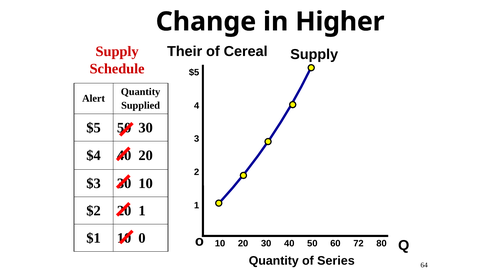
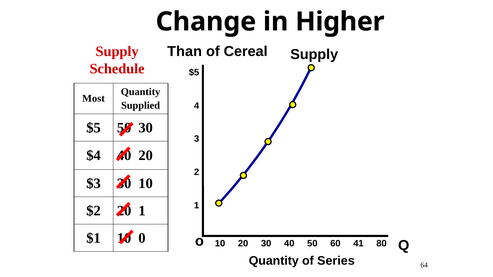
Their: Their -> Than (185, 52)
Alert: Alert -> Most (94, 99)
72: 72 -> 41 (358, 244)
